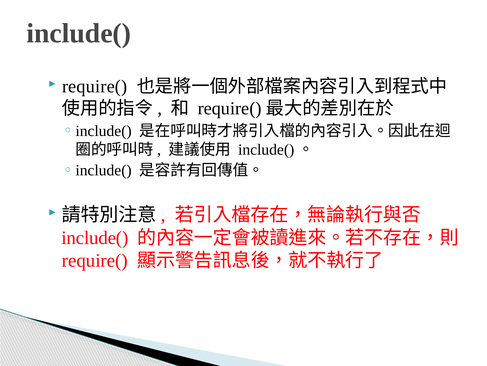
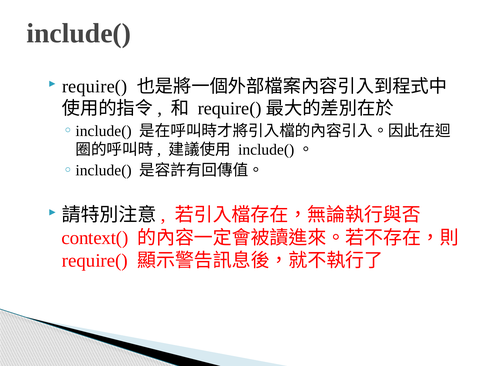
include(: include( -> context( (95, 237)
